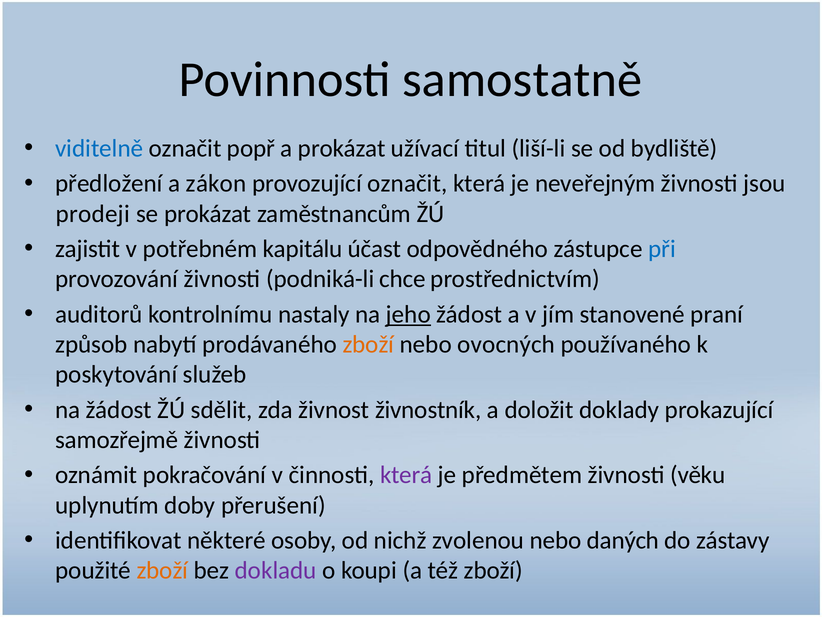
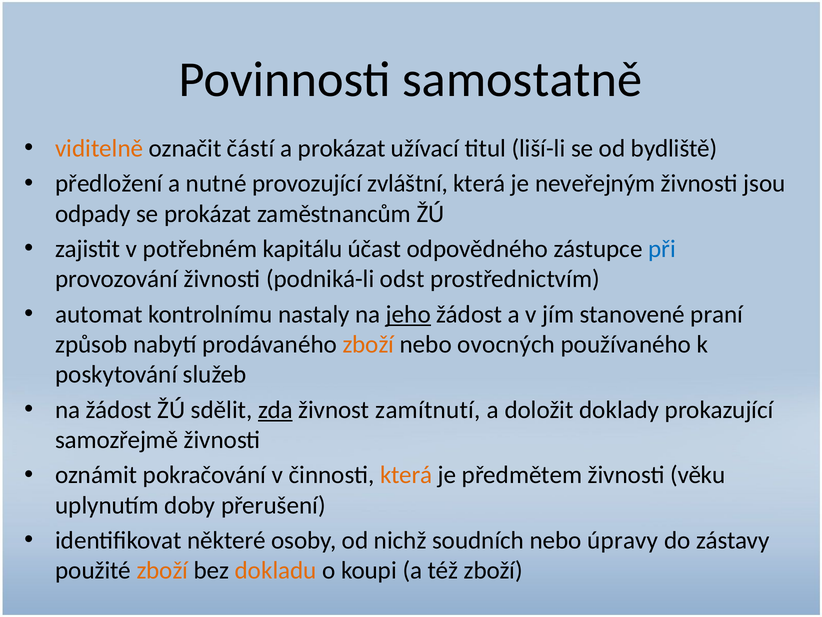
viditelně colour: blue -> orange (99, 148)
popř: popř -> částí (251, 148)
zákon: zákon -> nutné (216, 184)
provozující označit: označit -> zvláštní (408, 184)
prodeji: prodeji -> odpady (93, 214)
chce: chce -> odst (402, 279)
auditorů: auditorů -> automat (99, 314)
zda underline: none -> present (275, 409)
živnostník: živnostník -> zamítnutí (428, 409)
která colour: purple -> orange (406, 475)
zvolenou: zvolenou -> soudních (478, 540)
daných: daných -> úpravy (623, 540)
dokladu colour: purple -> orange (276, 570)
